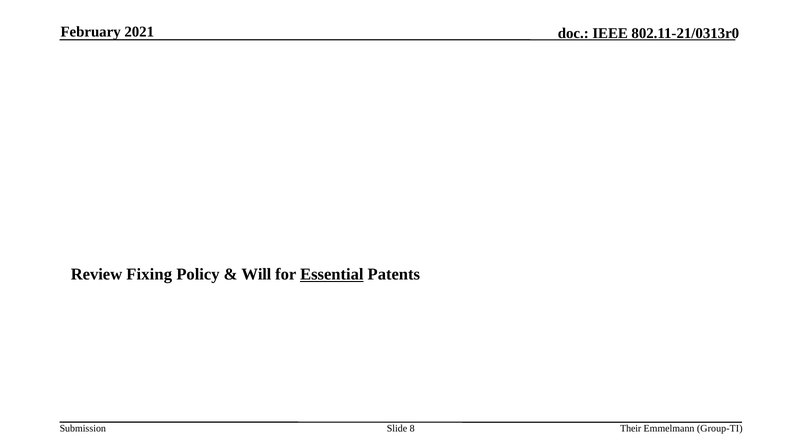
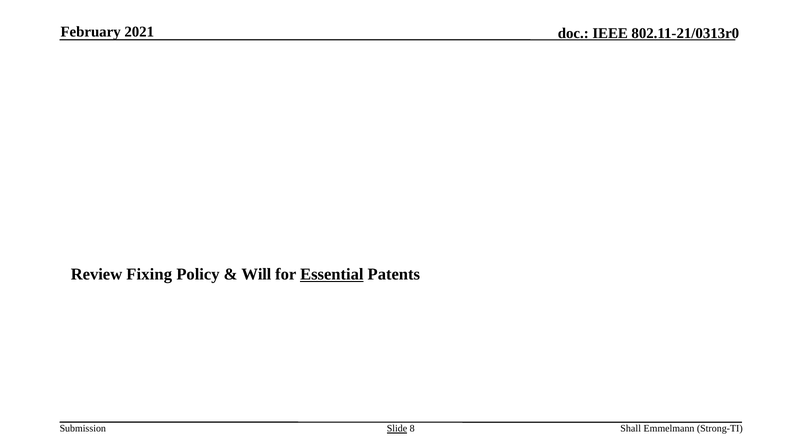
Slide underline: none -> present (397, 429)
Their: Their -> Shall (631, 429)
Group-TI: Group-TI -> Strong-TI (720, 429)
